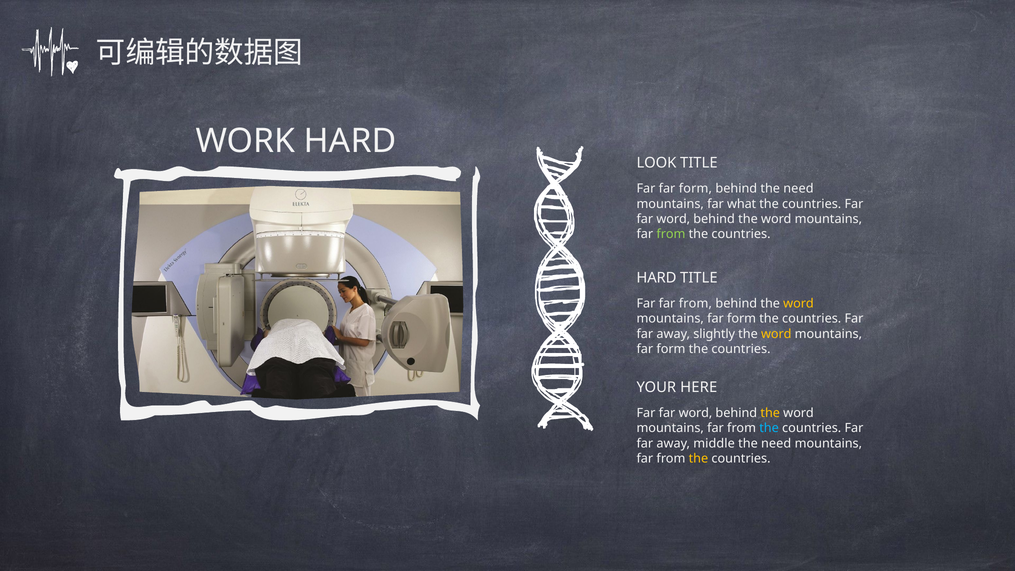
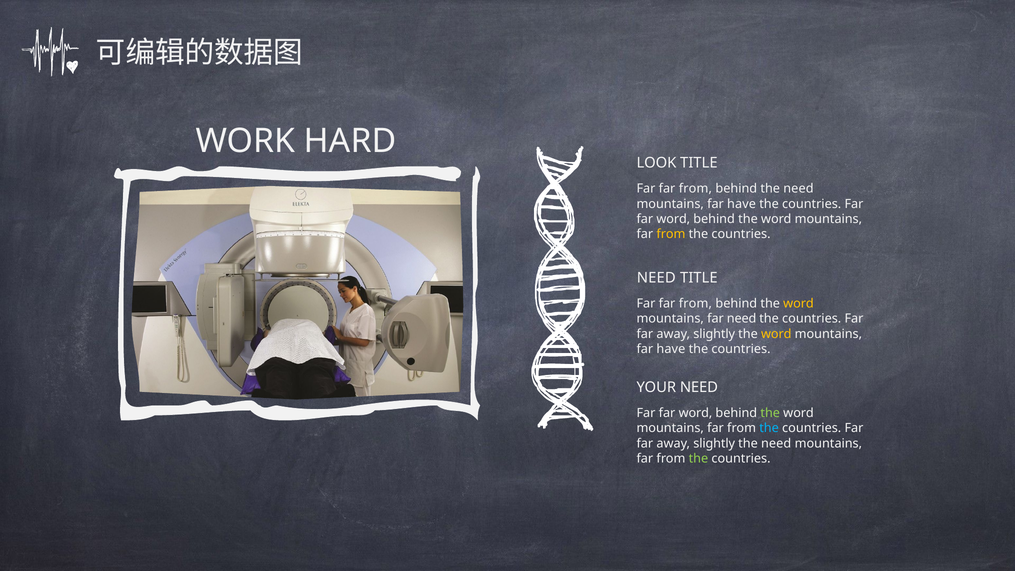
form: form -> from (695, 189)
what: what -> have (742, 204)
from colour: light green -> yellow (671, 234)
HARD: HARD -> NEED (656, 278)
form: form -> need (742, 319)
form: form -> have (671, 349)
YOUR HERE: HERE -> NEED (699, 387)
the colour: yellow -> light green (770, 413)
middle: middle -> slightly (714, 443)
the colour: yellow -> light green (698, 459)
